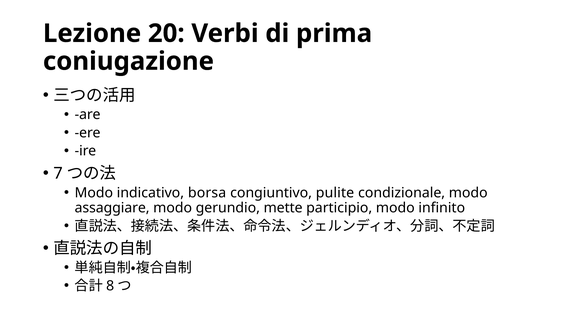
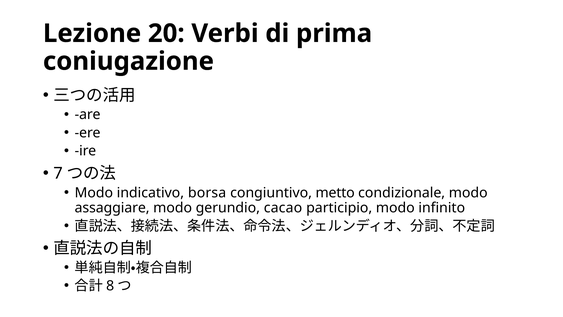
pulite: pulite -> metto (335, 192)
mette: mette -> cacao (283, 208)
